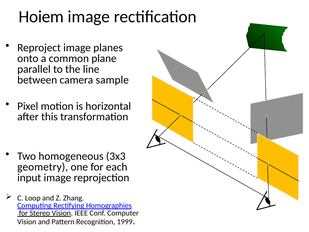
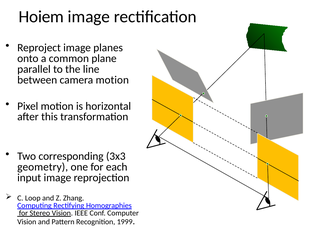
camera sample: sample -> motion (112, 80)
homogeneous: homogeneous -> corresponding (71, 156)
